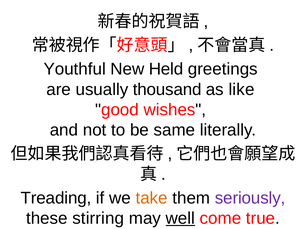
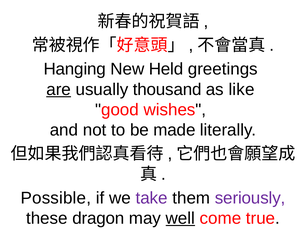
Youthful: Youthful -> Hanging (75, 69)
are underline: none -> present (59, 90)
same: same -> made (174, 130)
Treading: Treading -> Possible (56, 198)
take colour: orange -> purple (152, 198)
stirring: stirring -> dragon (98, 219)
